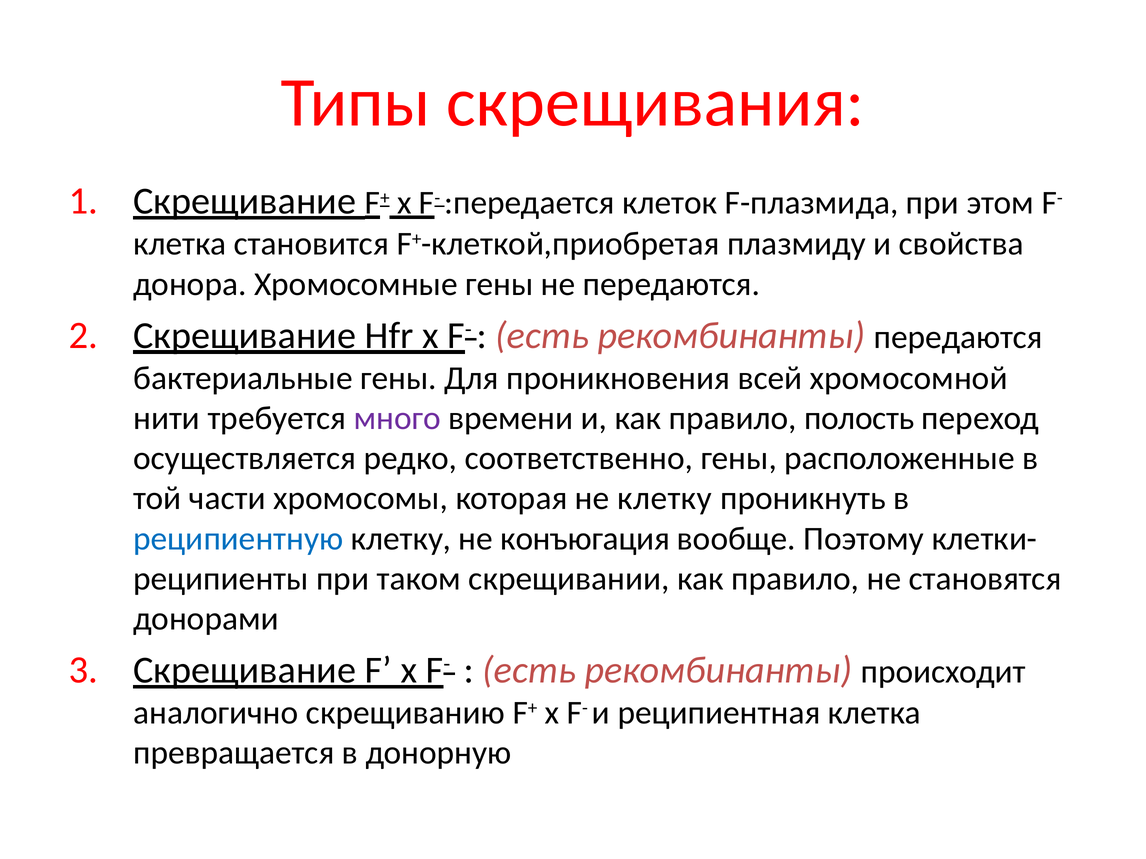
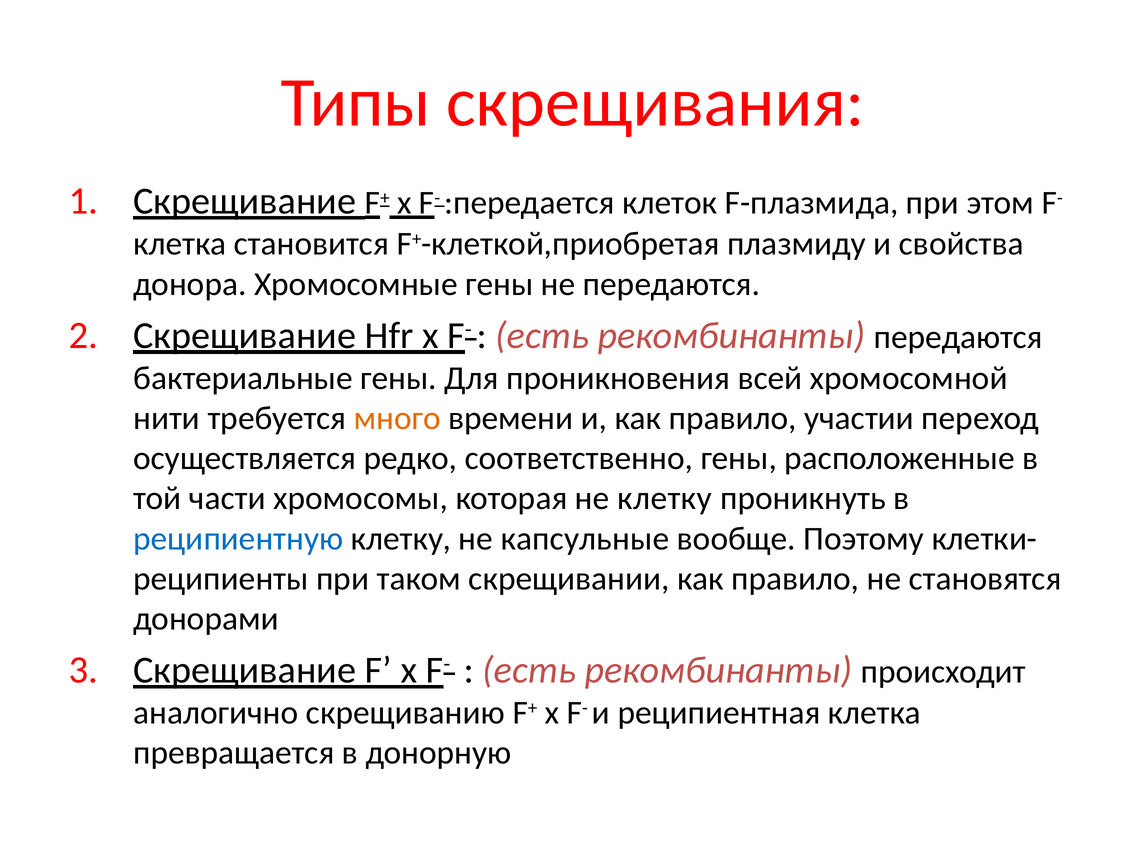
много colour: purple -> orange (397, 418)
полость: полость -> участии (859, 418)
конъюгация: конъюгация -> капсульные (585, 539)
